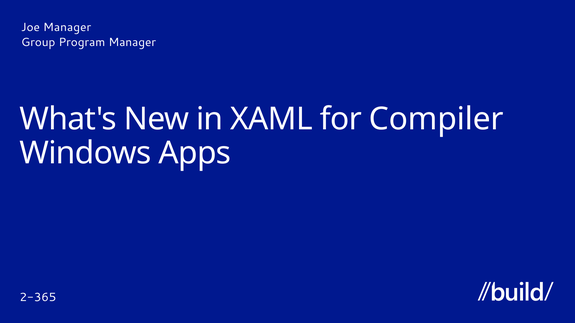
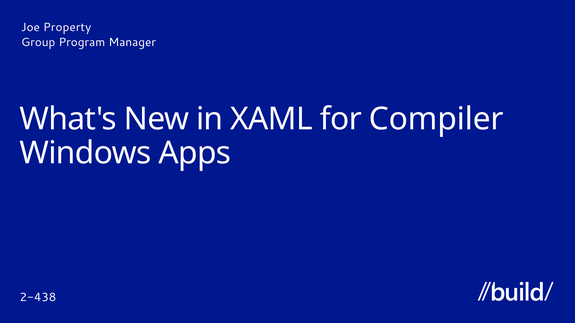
Joe Manager: Manager -> Property (67, 27)
2-365: 2-365 -> 2-438 (38, 298)
